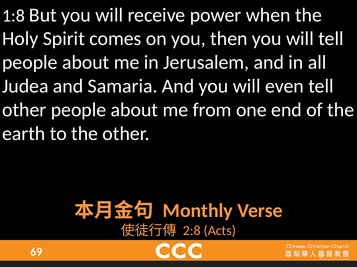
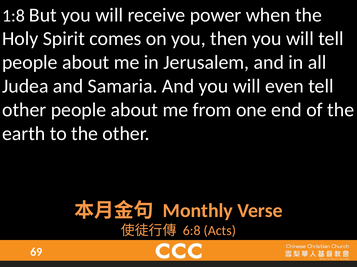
2:8: 2:8 -> 6:8 (192, 231)
